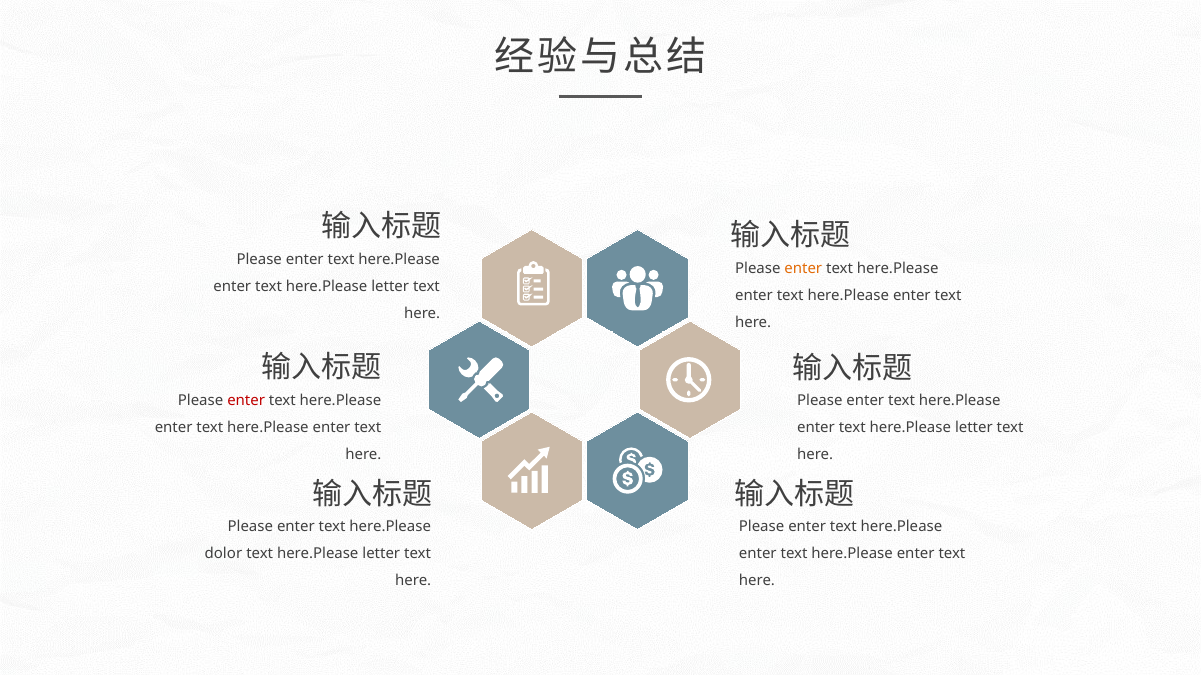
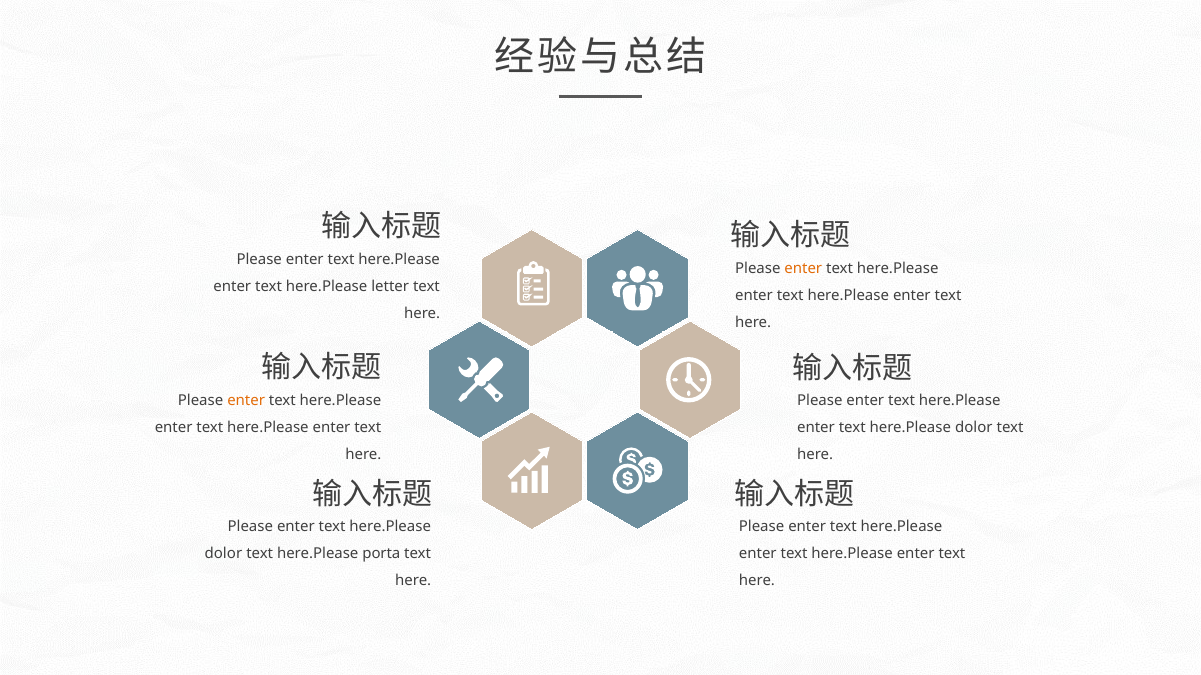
enter colour: red -> orange (246, 401)
letter: letter -> dolor (974, 428)
letter: letter -> porta (381, 554)
